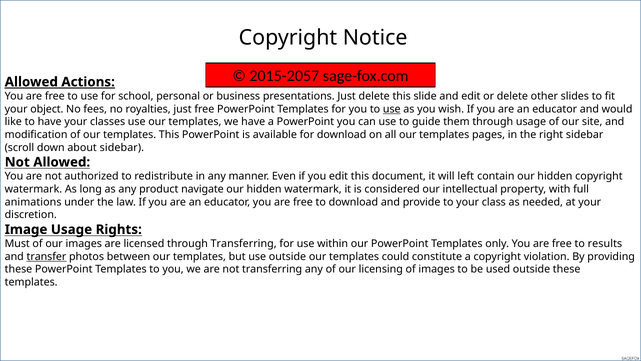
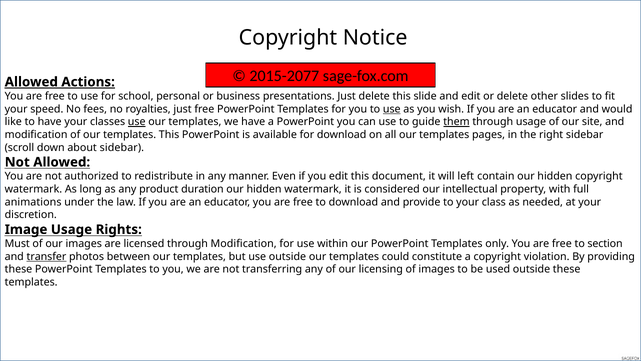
2015-2057: 2015-2057 -> 2015-2077 (284, 76)
object: object -> speed (47, 109)
use underline: none -> present (137, 122)
them underline: none -> present (456, 122)
navigate: navigate -> duration (202, 189)
through Transferring: Transferring -> Modification (244, 243)
results: results -> section (605, 243)
